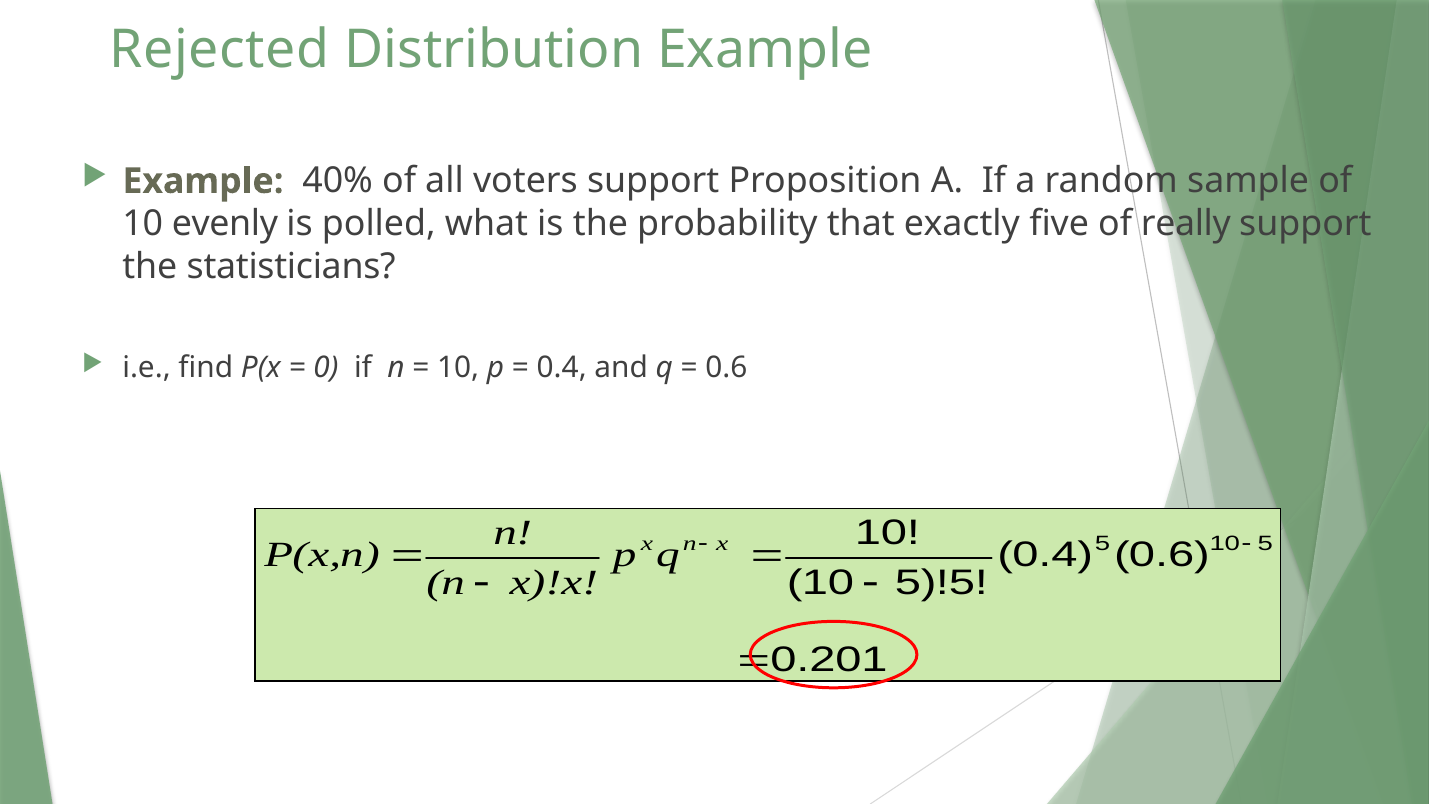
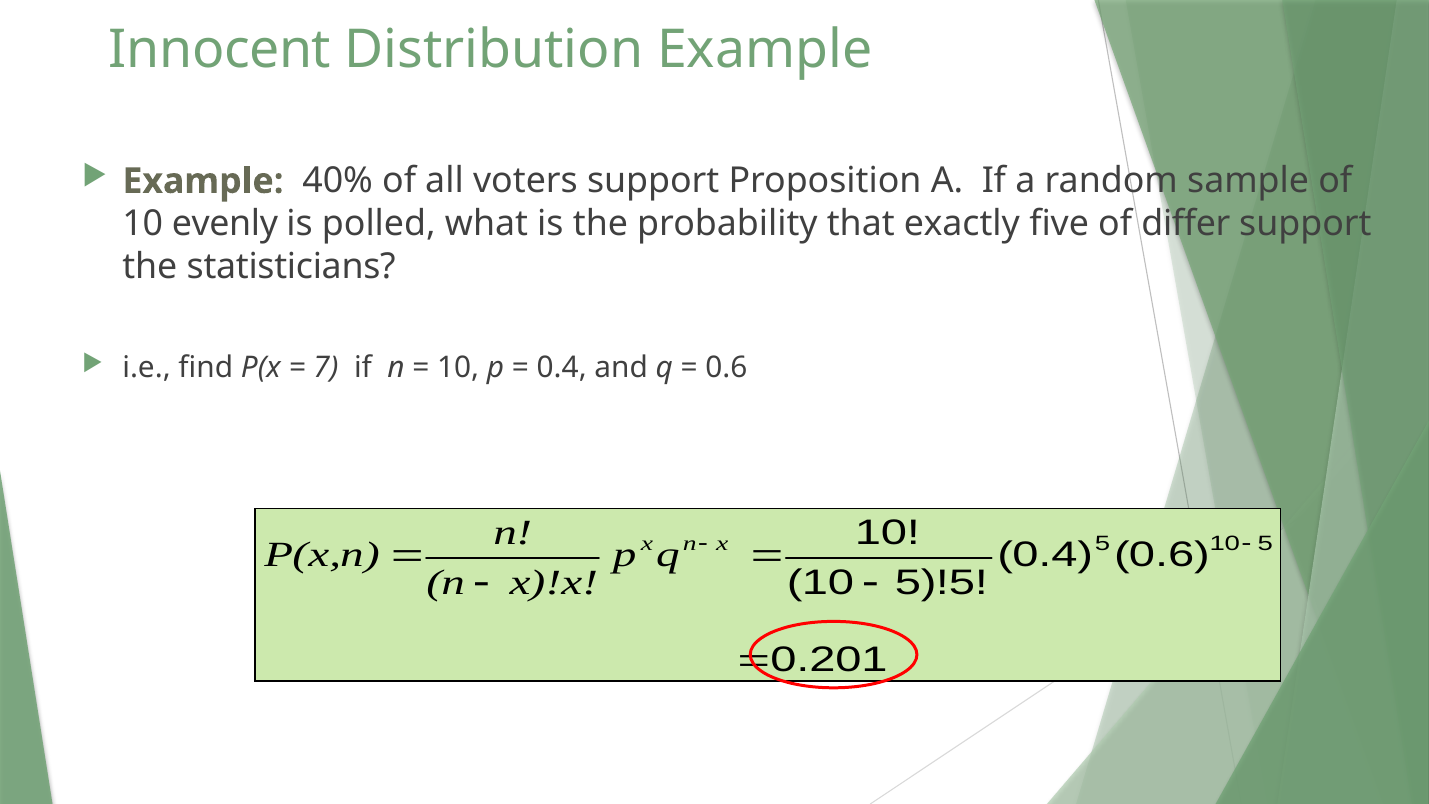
Rejected: Rejected -> Innocent (220, 50)
really: really -> differ (1186, 224)
0: 0 -> 7 (326, 368)
